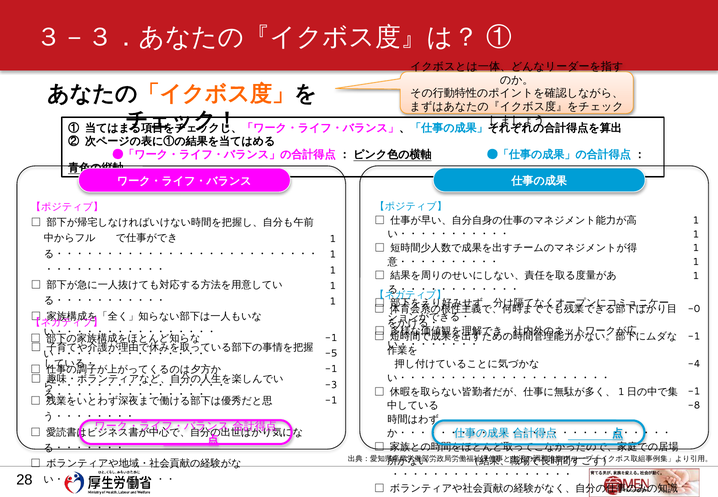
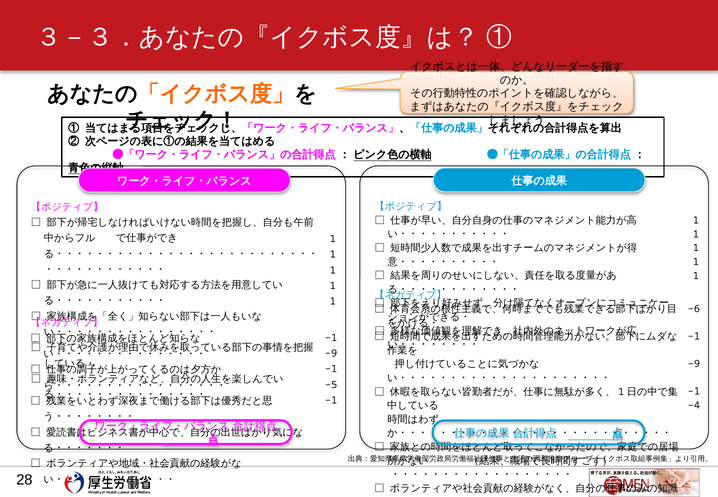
-0: -0 -> -6 (694, 309)
-5: -5 -> -9 (331, 353)
-4: -4 -> -9 (694, 364)
-3: -3 -> -5 (331, 385)
-8: -8 -> -4 (694, 405)
